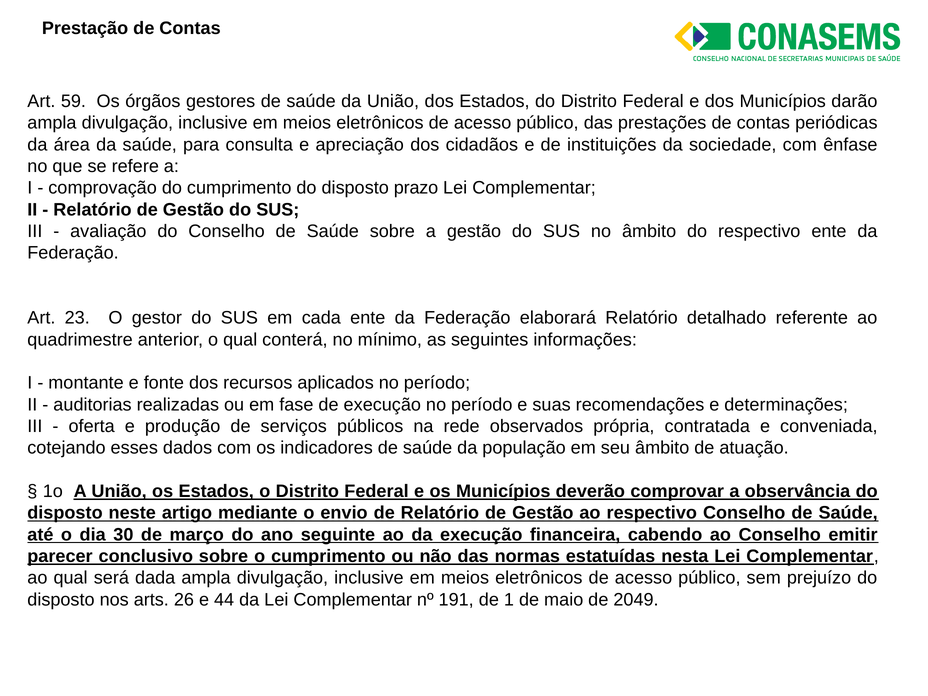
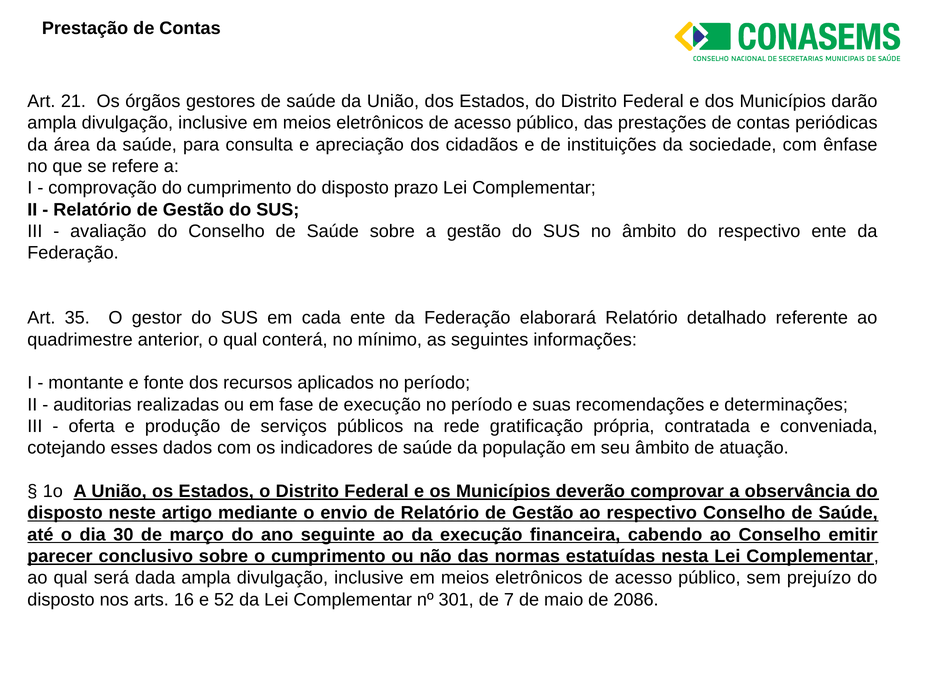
59: 59 -> 21 (73, 101)
23: 23 -> 35 (77, 318)
observados: observados -> gratificação (536, 426)
26: 26 -> 16 (184, 600)
44: 44 -> 52 (224, 600)
191: 191 -> 301 (456, 600)
1: 1 -> 7 (509, 600)
2049: 2049 -> 2086 (636, 600)
